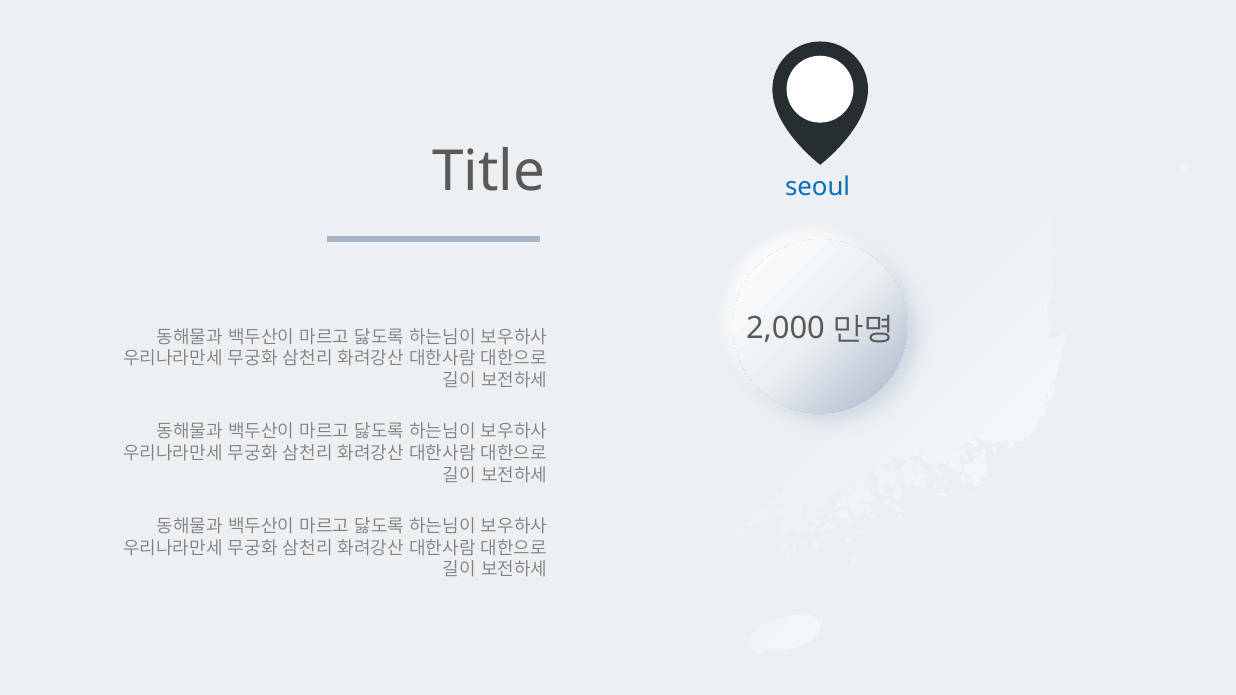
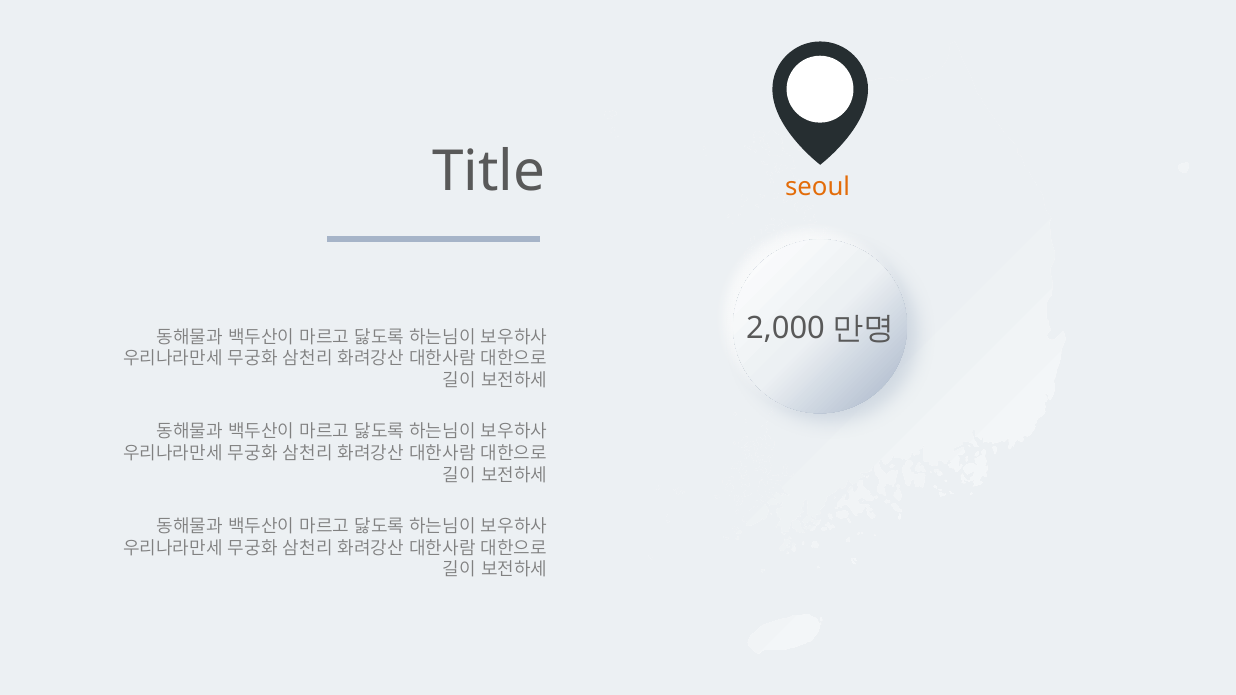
seoul colour: blue -> orange (818, 187)
